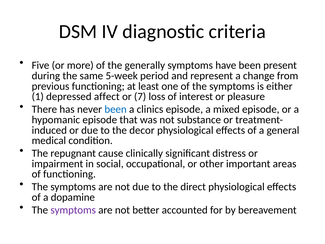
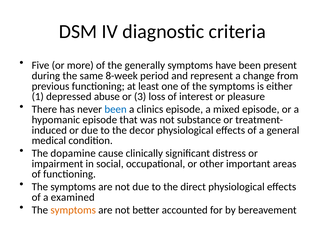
5-week: 5-week -> 8-week (122, 76)
affect: affect -> abuse (107, 97)
7: 7 -> 3 (140, 97)
repugnant: repugnant -> dopamine (73, 153)
dopamine: dopamine -> examined (73, 197)
symptoms colour: purple -> orange (73, 210)
